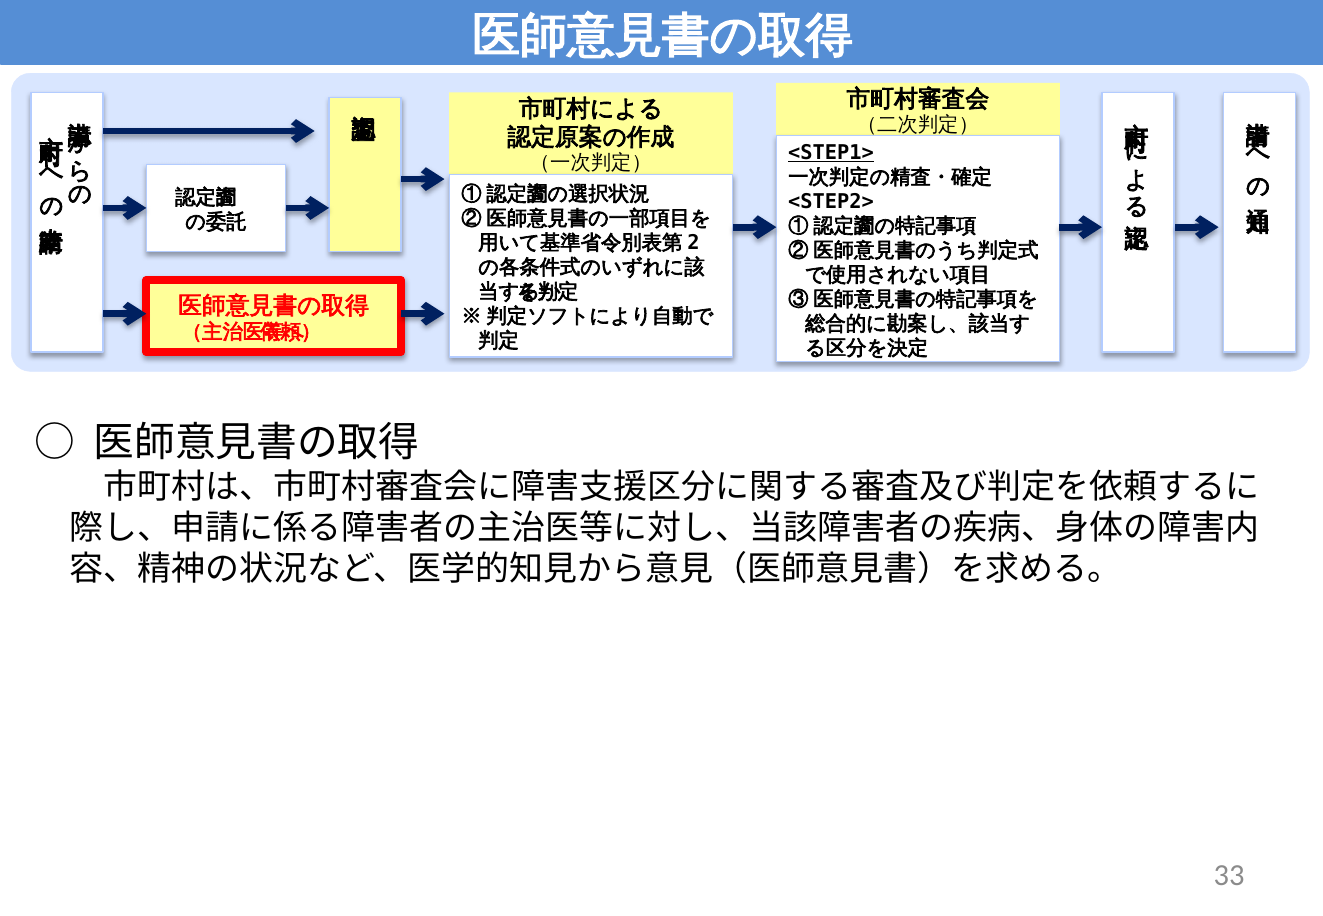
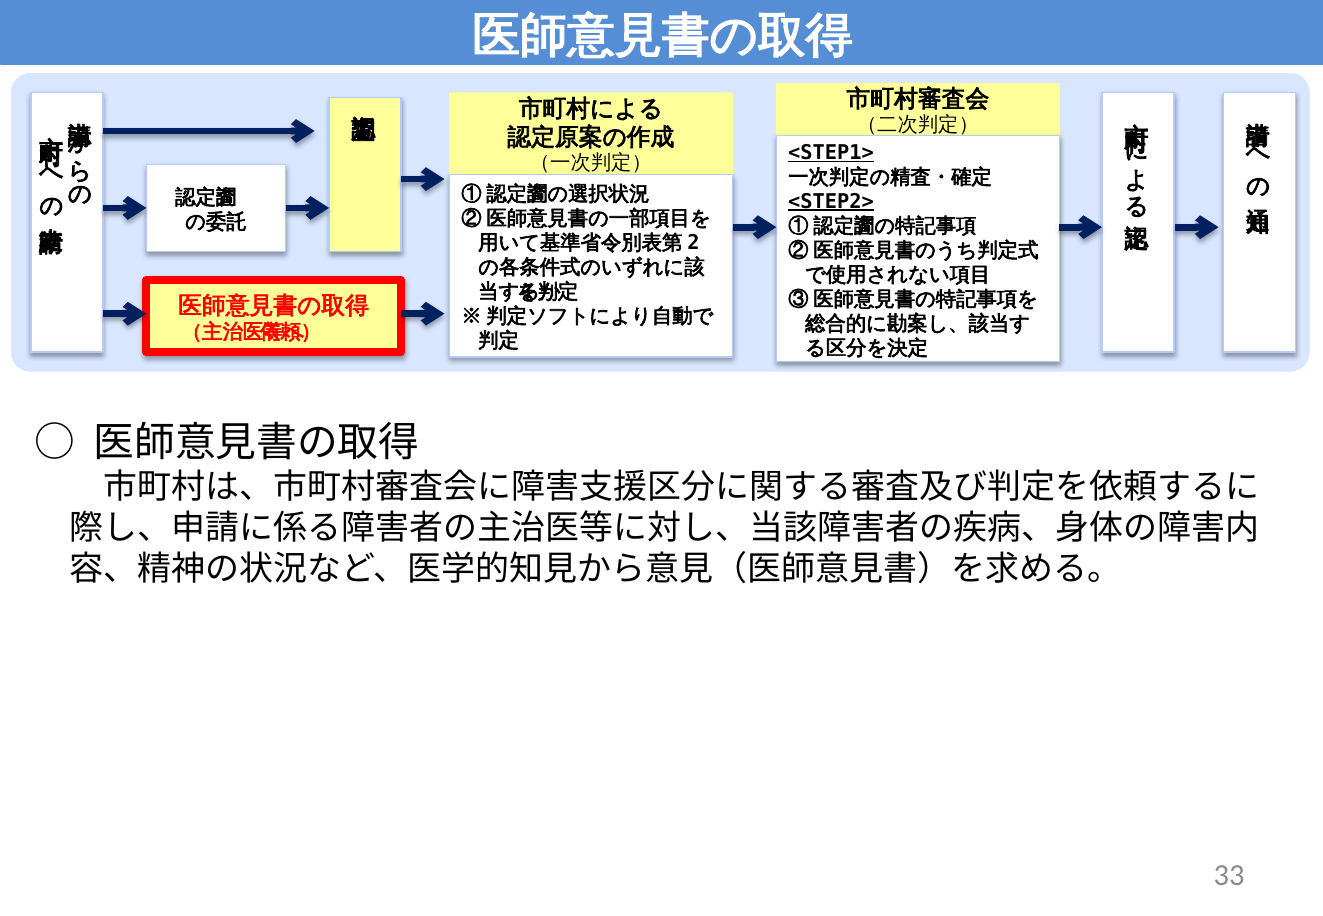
<STEP2> underline: none -> present (831, 201)
